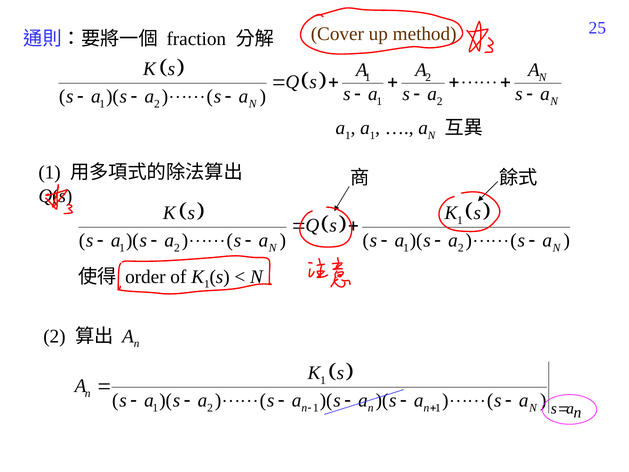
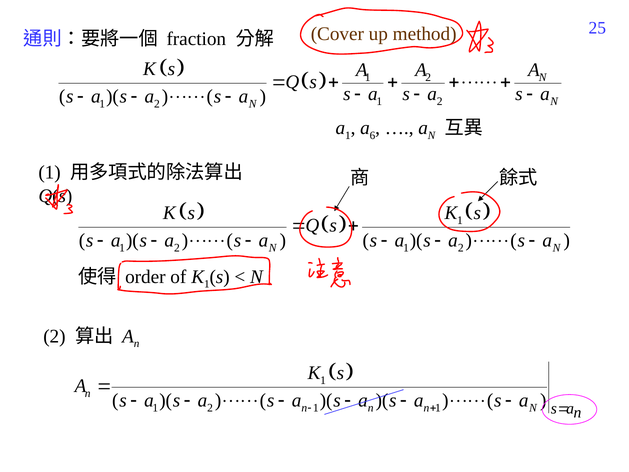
1: 1 -> 6 (372, 135)
